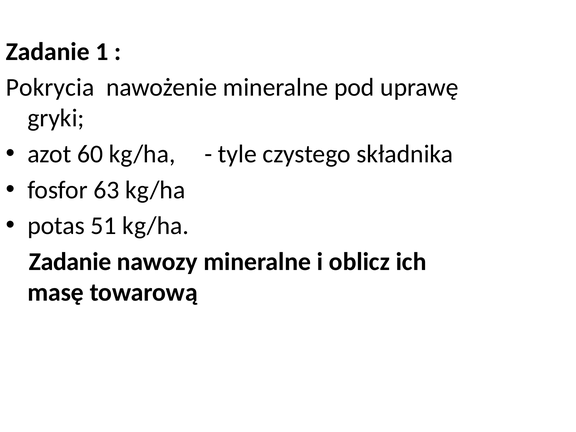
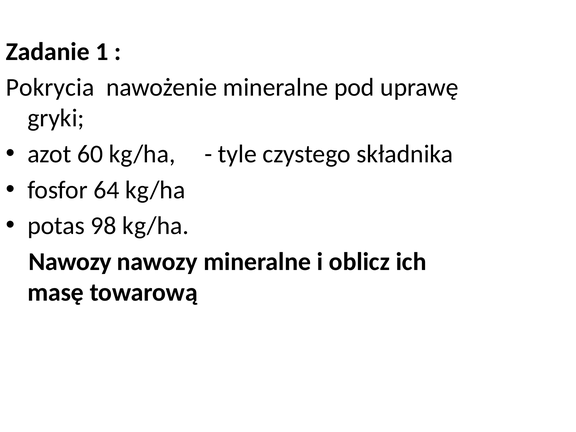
63: 63 -> 64 (106, 190)
51: 51 -> 98 (104, 226)
Zadanie: Zadanie -> Nawozy (70, 262)
